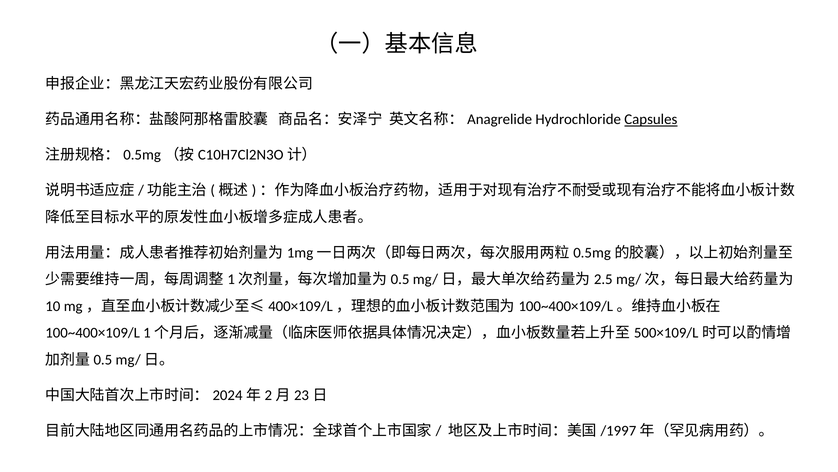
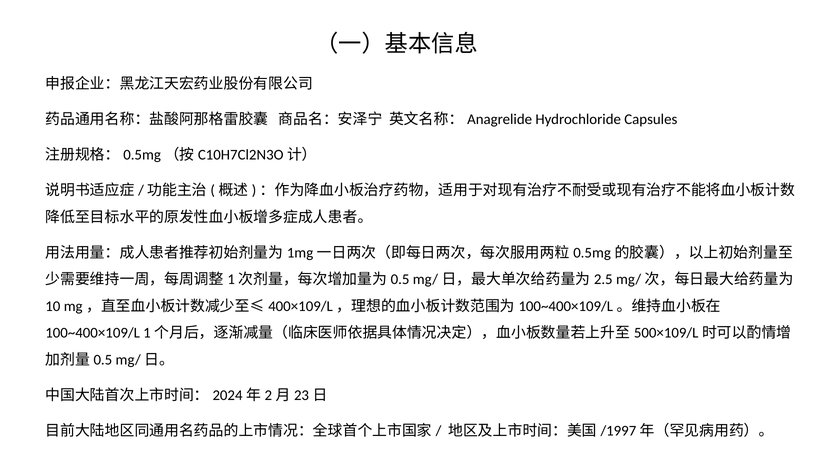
Capsules underline: present -> none (651, 119)
